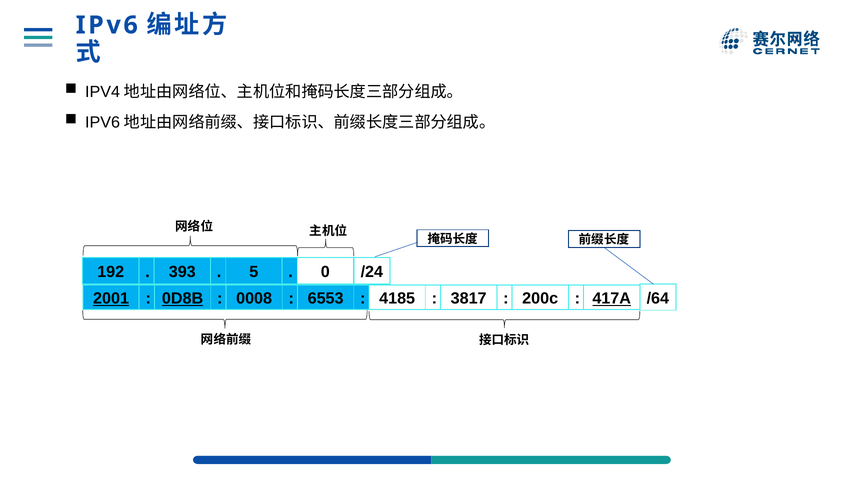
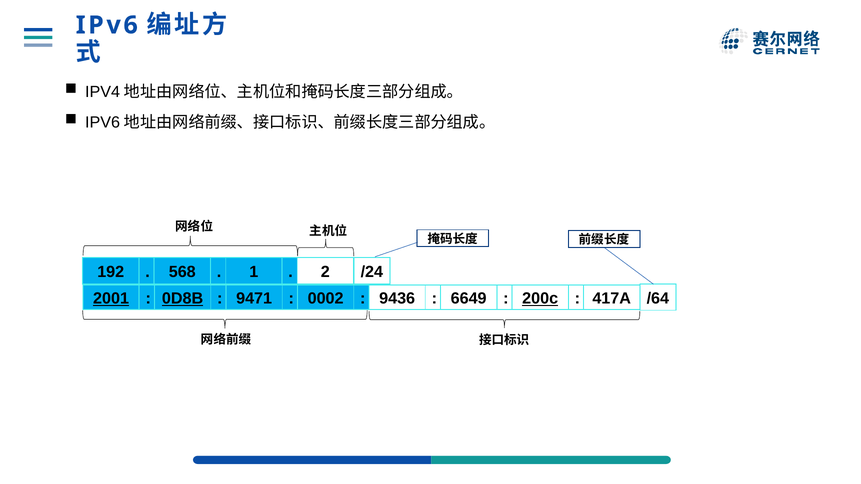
393: 393 -> 568 (182, 272)
5: 5 -> 1 (254, 272)
0: 0 -> 2 (325, 272)
0008: 0008 -> 9471 (254, 299)
6553: 6553 -> 0002 (326, 299)
4185: 4185 -> 9436 (397, 299)
3817: 3817 -> 6649 (469, 299)
200c underline: none -> present (540, 299)
417A underline: present -> none (612, 299)
